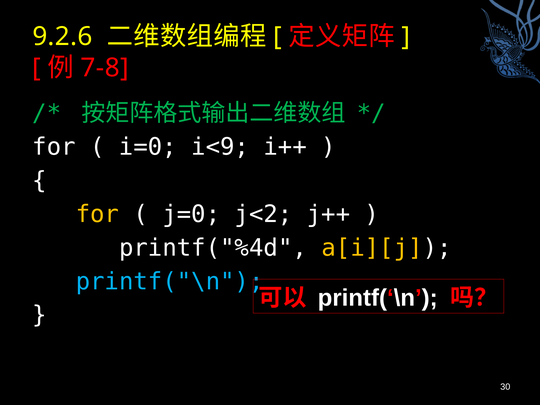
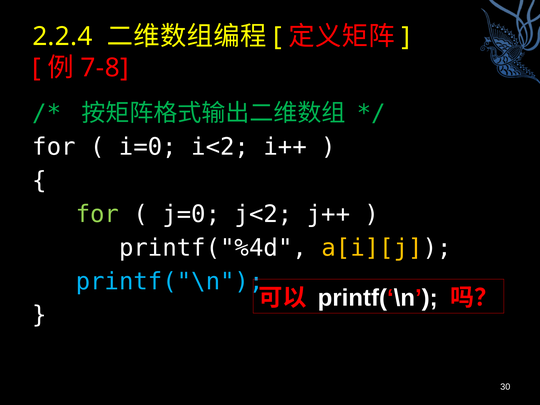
9.2.6: 9.2.6 -> 2.2.4 (62, 36)
i<9: i<9 -> i<2 (220, 147)
for colour: yellow -> light green (97, 214)
